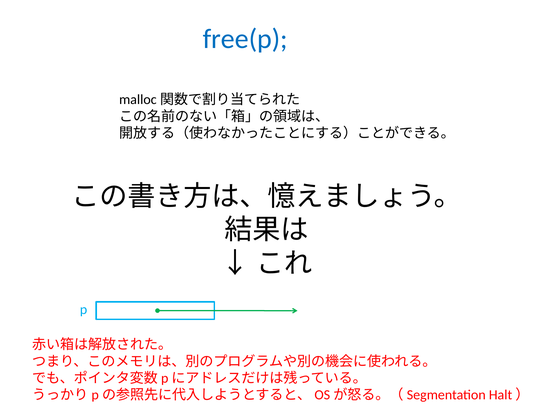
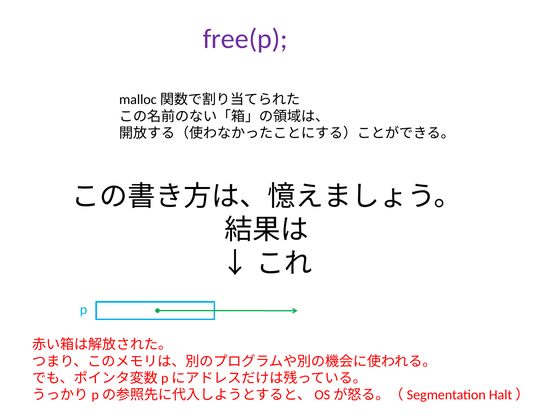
free(p colour: blue -> purple (245, 39)
